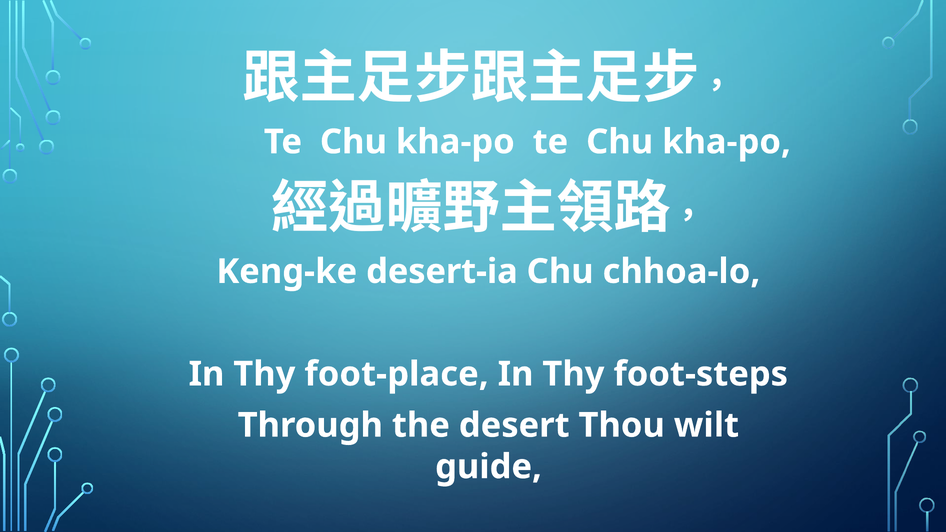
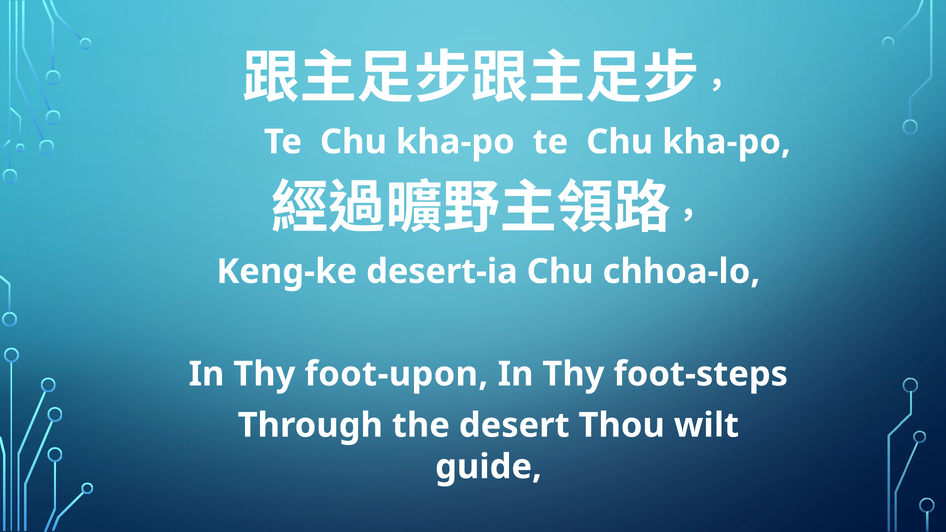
foot-place: foot-place -> foot-upon (396, 374)
